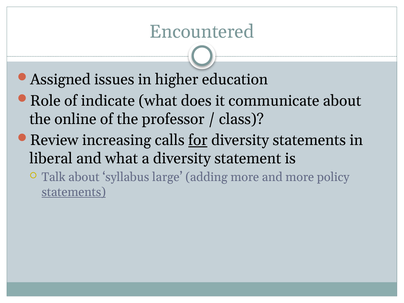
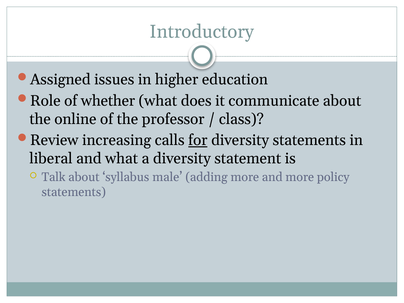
Encountered: Encountered -> Introductory (202, 32)
indicate: indicate -> whether (108, 101)
large: large -> male (167, 177)
statements underline: present -> none (74, 192)
